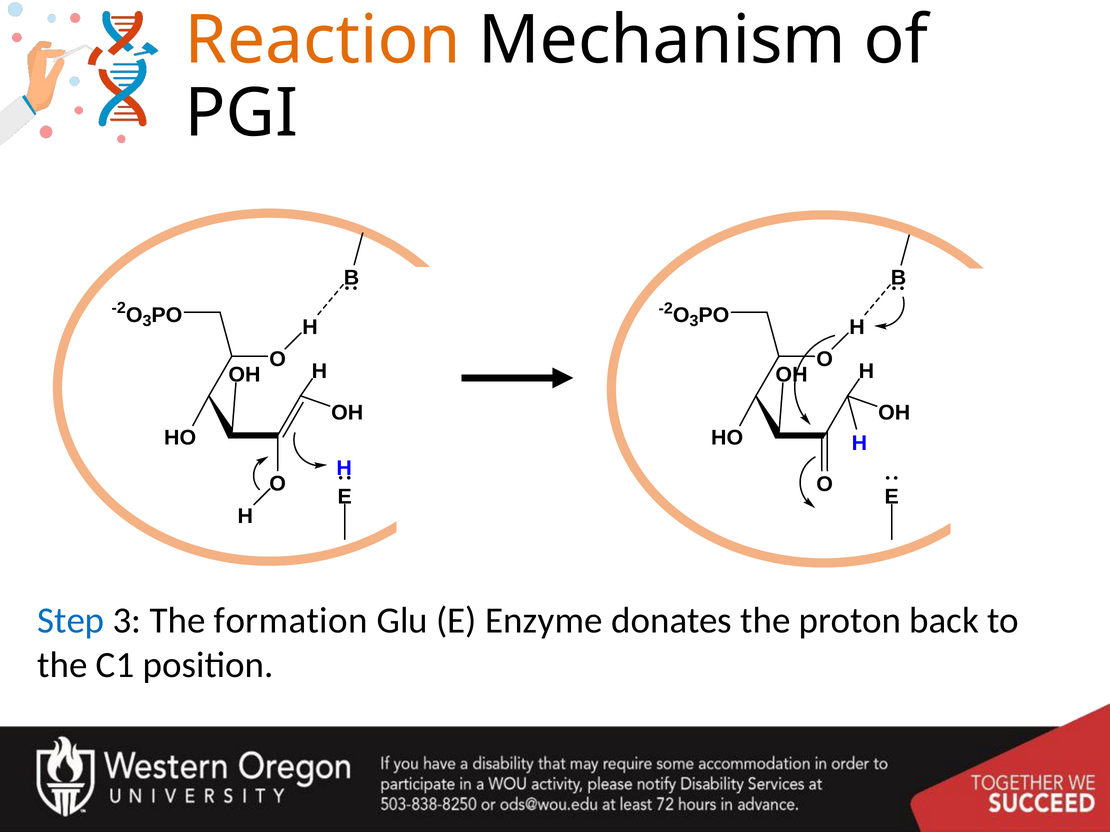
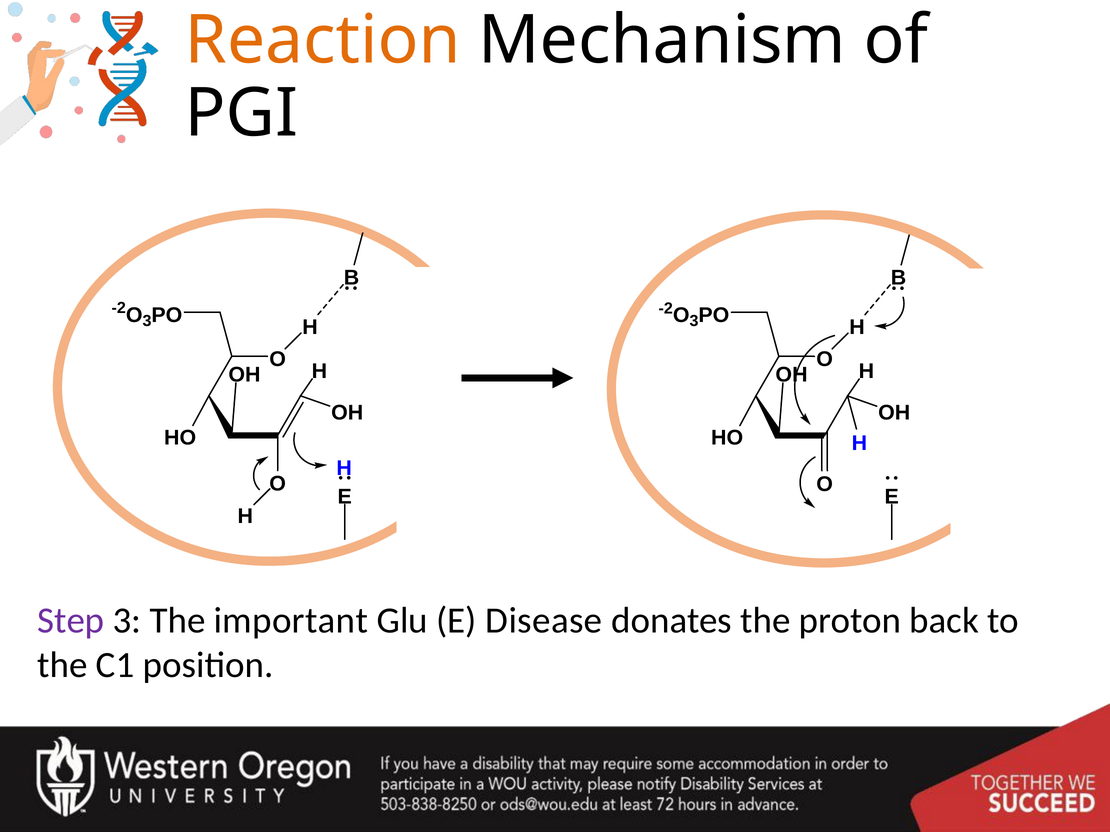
Step colour: blue -> purple (71, 621)
formation: formation -> important (291, 621)
Enzyme: Enzyme -> Disease (544, 621)
